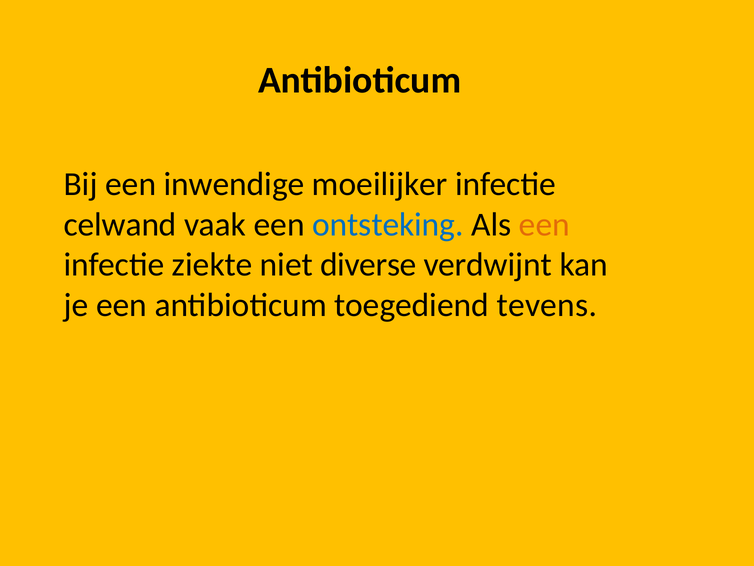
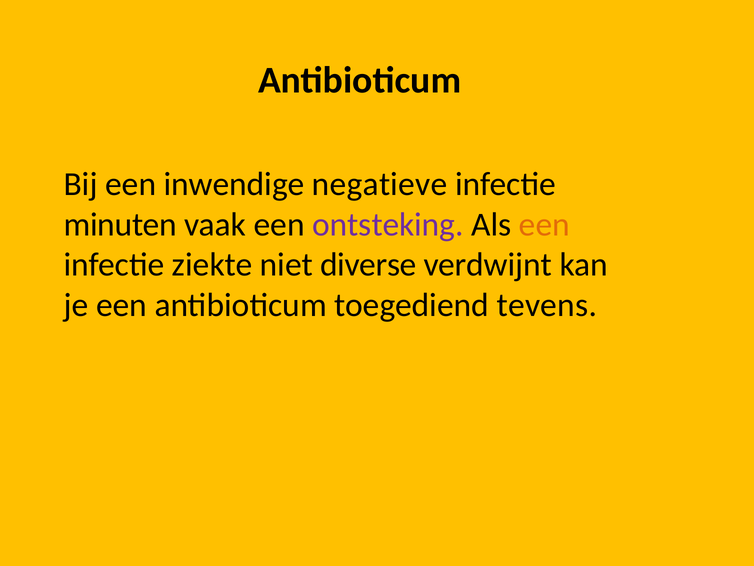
moeilijker: moeilijker -> negatieve (380, 184)
celwand: celwand -> minuten (120, 224)
ontsteking colour: blue -> purple (388, 224)
